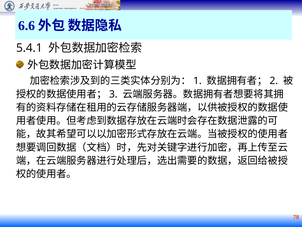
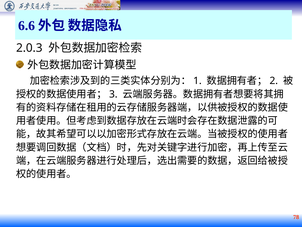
5.4.1: 5.4.1 -> 2.0.3 (29, 48)
